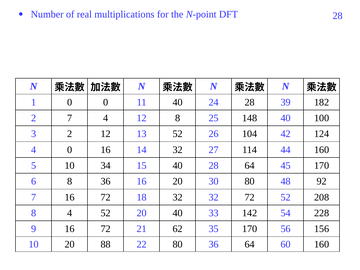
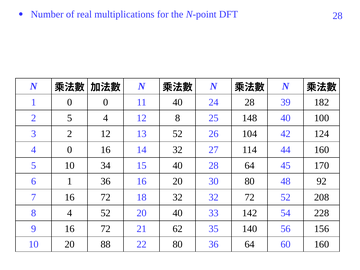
2 7: 7 -> 5 (70, 118)
6 8: 8 -> 1 (70, 181)
35 170: 170 -> 140 (250, 229)
